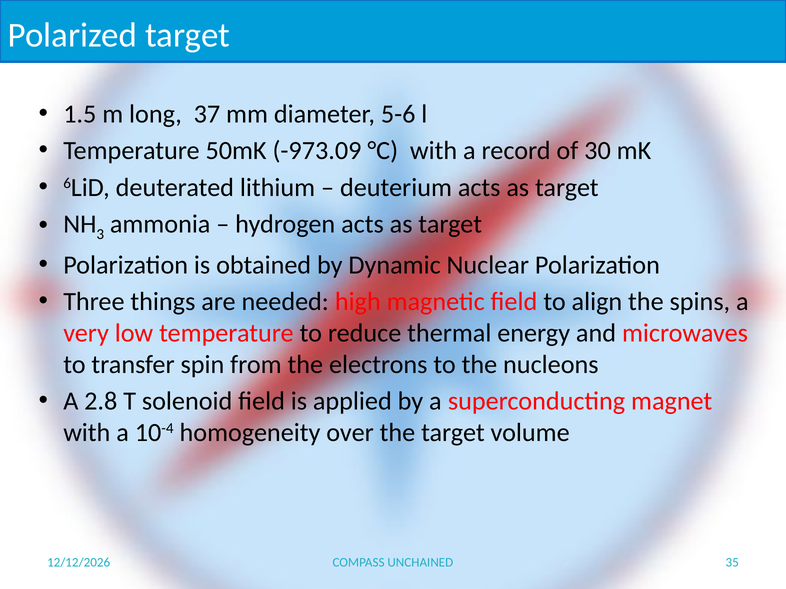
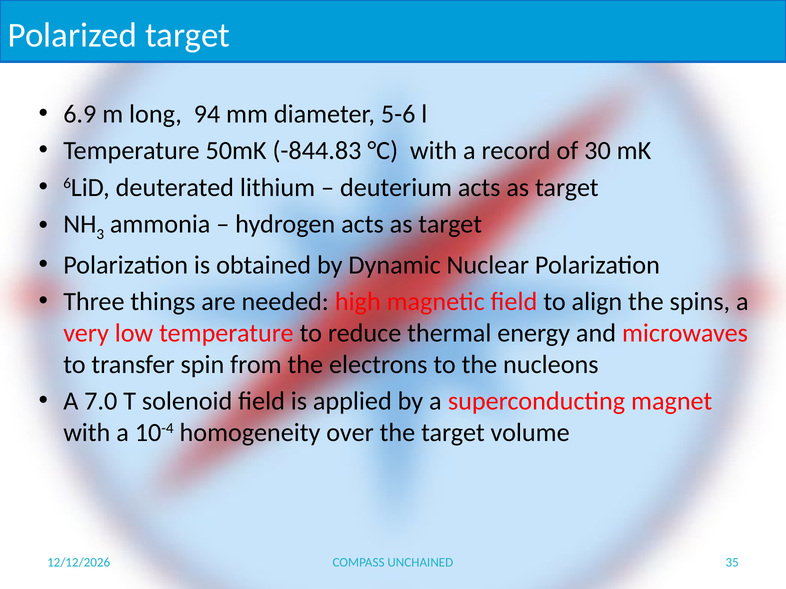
1.5: 1.5 -> 6.9 (80, 114)
37: 37 -> 94 (207, 114)
-973.09: -973.09 -> -844.83 (317, 151)
2.8: 2.8 -> 7.0 (101, 401)
